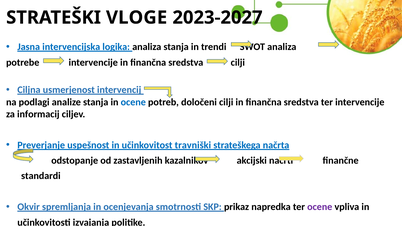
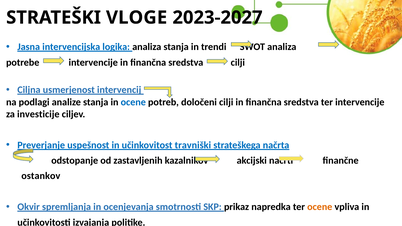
informacij: informacij -> investicije (38, 114)
standardi: standardi -> ostankov (41, 176)
ocene colour: purple -> orange (320, 207)
